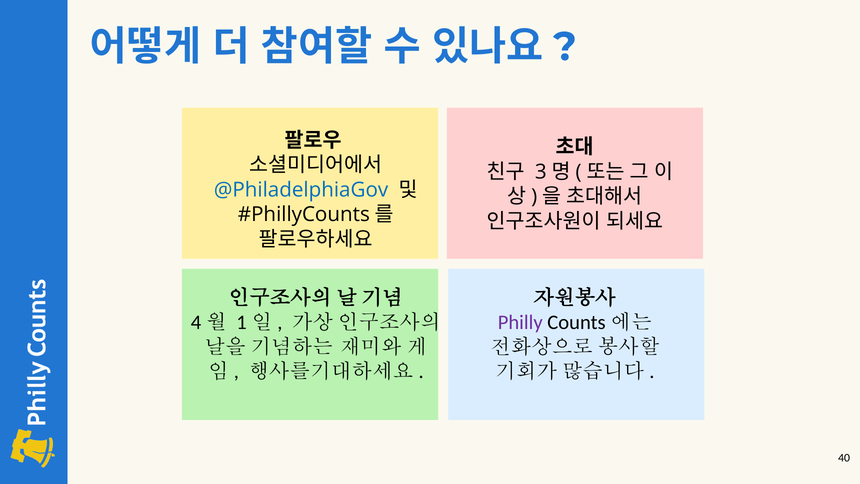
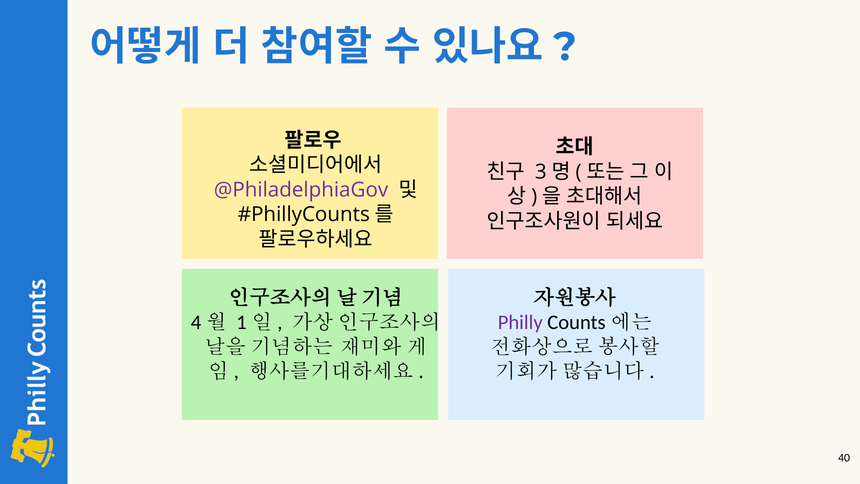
@PhiladelphiaGov colour: blue -> purple (301, 190)
